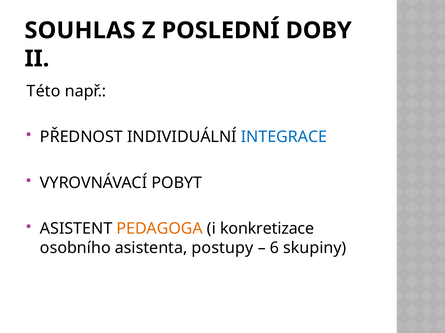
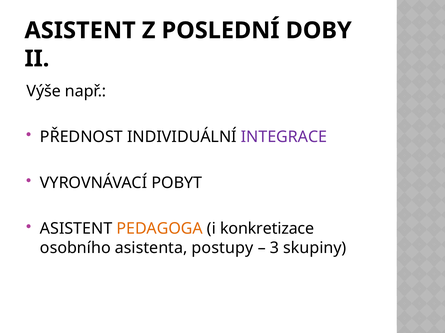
SOUHLAS: SOUHLAS -> ASISTENT (80, 31)
Této: Této -> Výše (44, 91)
INTEGRACE colour: blue -> purple (284, 137)
6: 6 -> 3 (275, 248)
